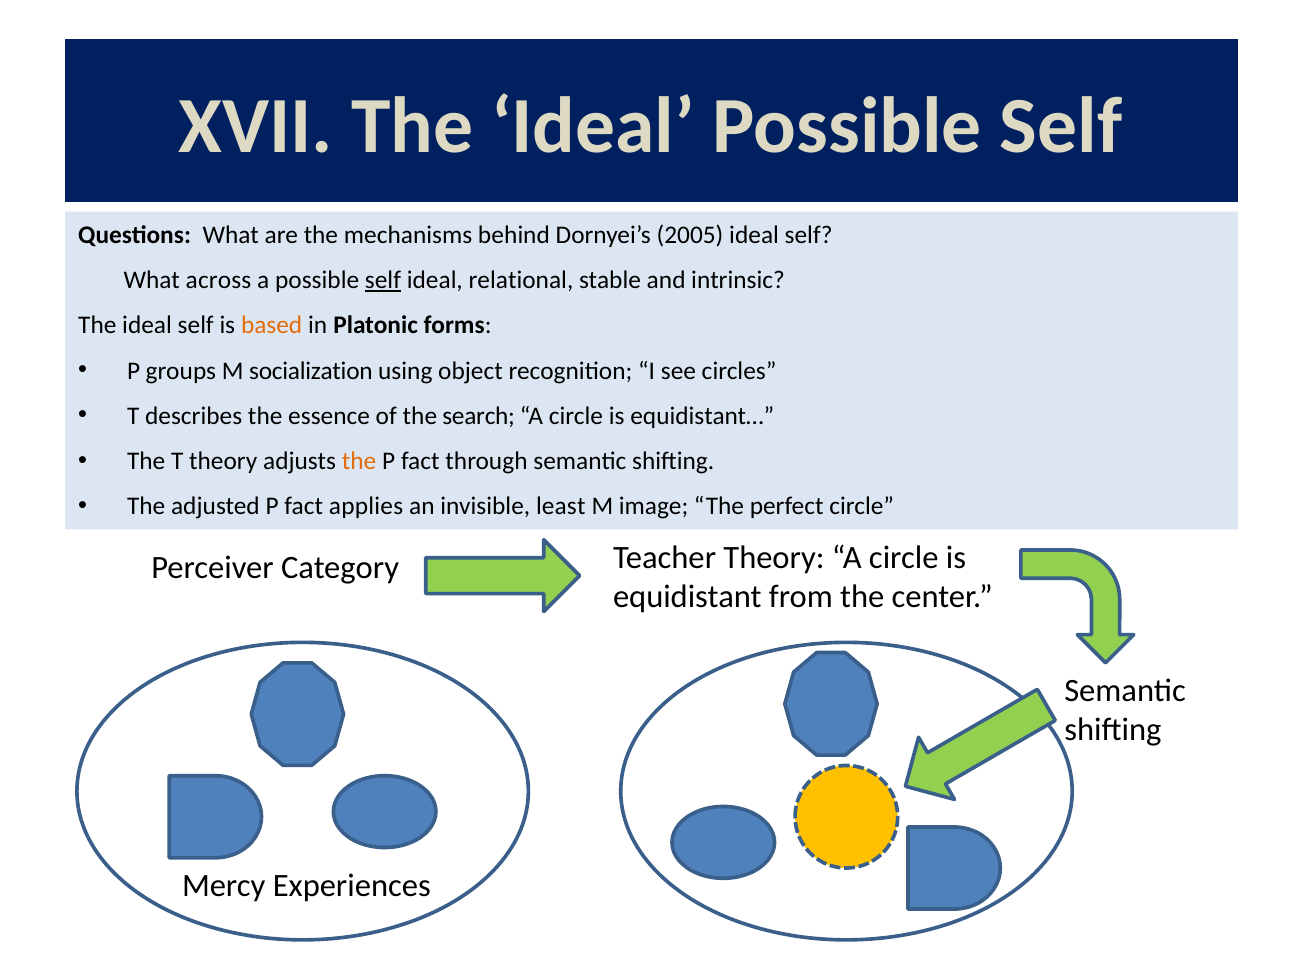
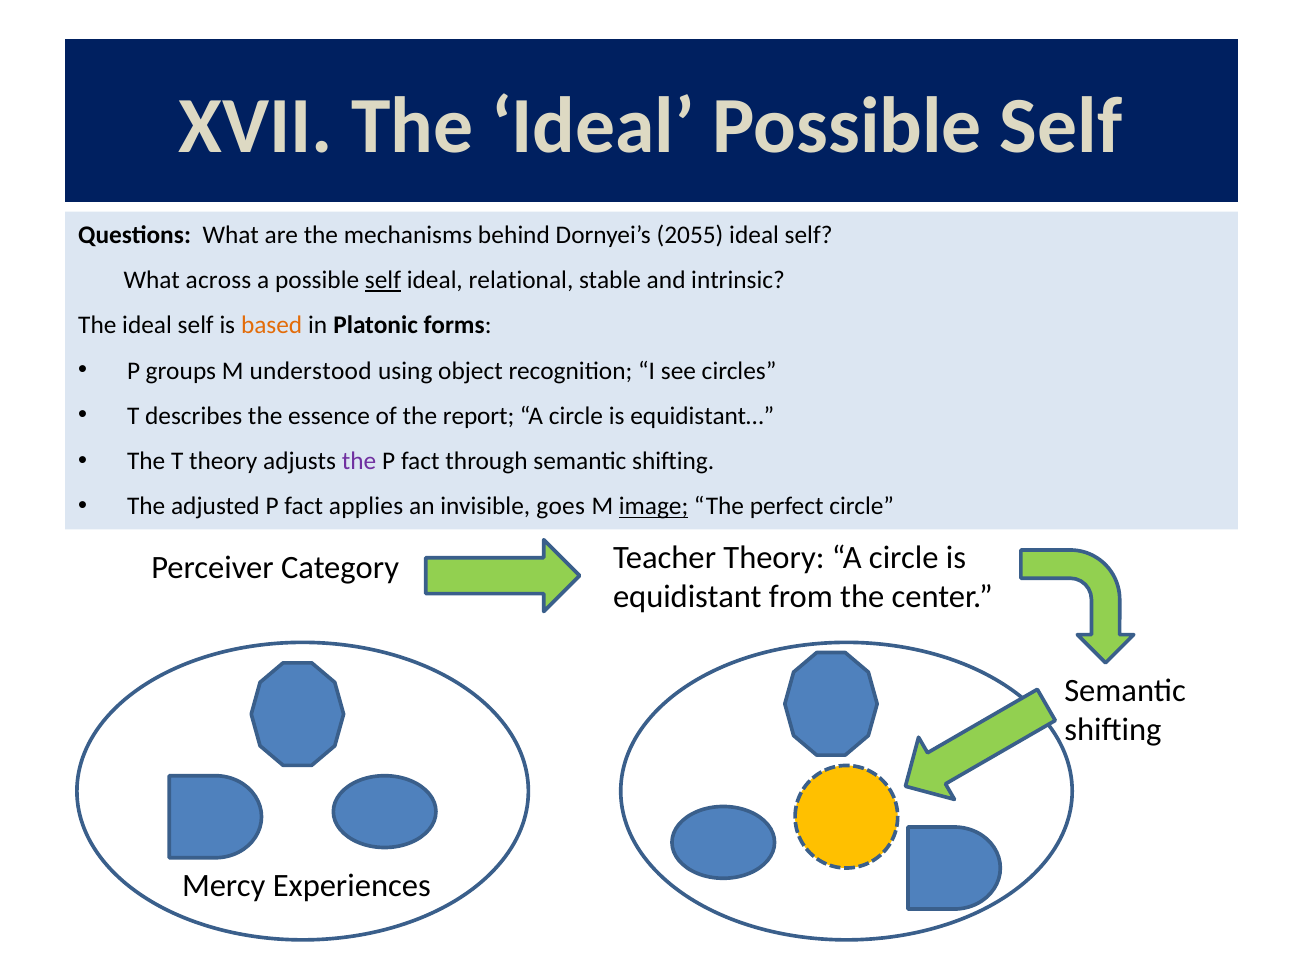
2005: 2005 -> 2055 (690, 235)
socialization: socialization -> understood (311, 371)
search: search -> report (479, 416)
the colour: orange -> purple (359, 461)
least: least -> goes (561, 507)
image underline: none -> present (654, 507)
